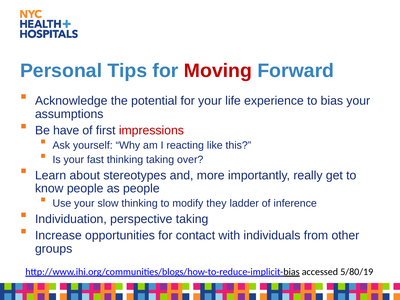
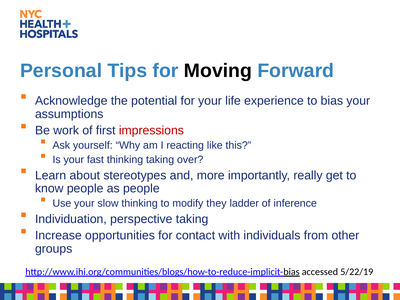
Moving colour: red -> black (218, 71)
have: have -> work (66, 131)
5/80/19: 5/80/19 -> 5/22/19 (357, 272)
